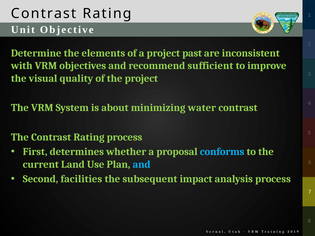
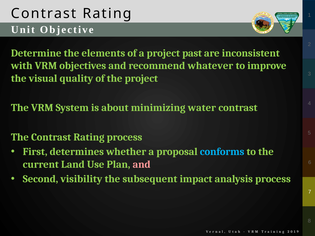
sufficient: sufficient -> whatever (210, 66)
and colour: light blue -> pink (142, 164)
facilities: facilities -> visibility (81, 179)
